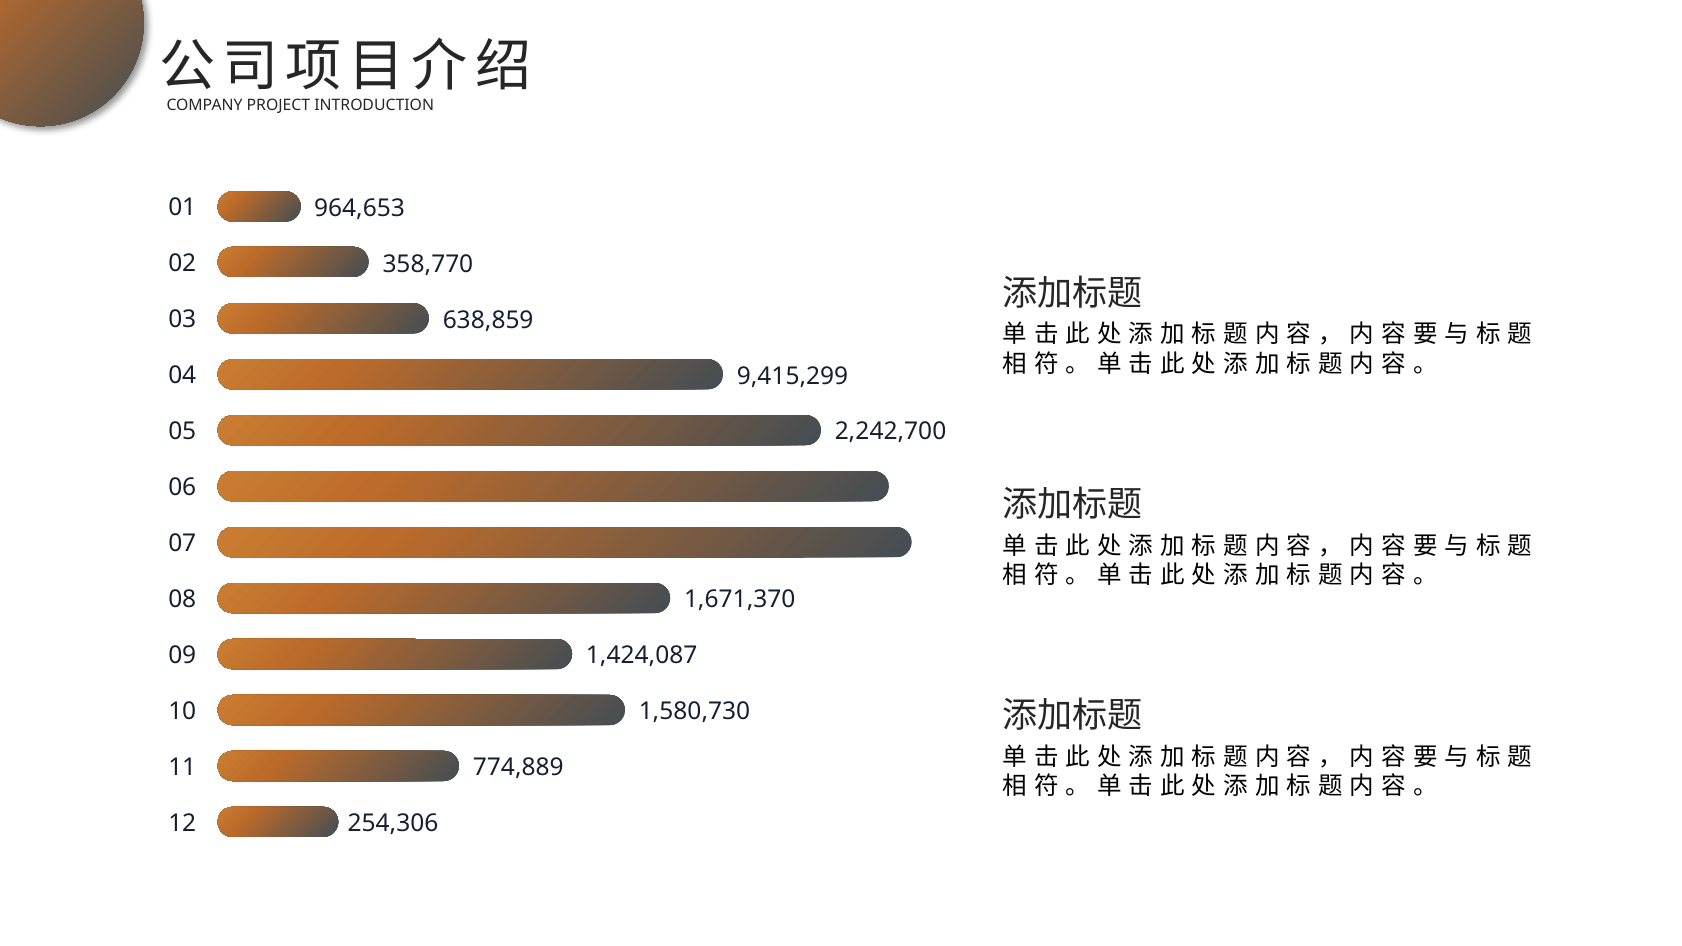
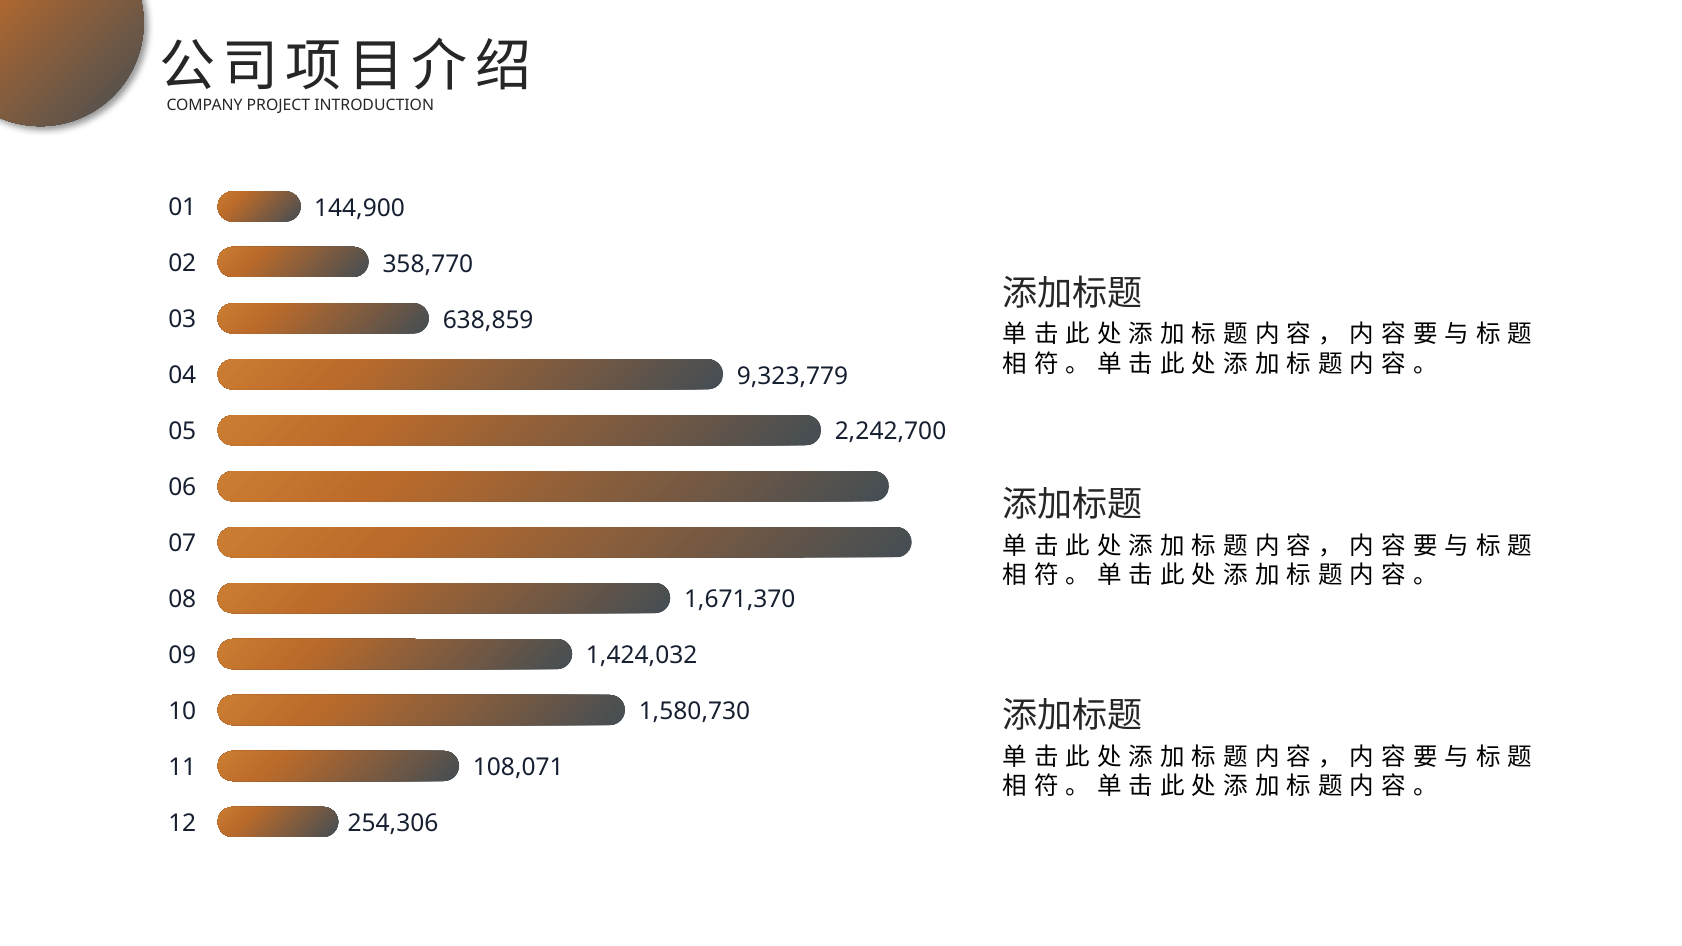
964,653: 964,653 -> 144,900 (360, 208)
9,415,299: 9,415,299 -> 9,323,779 (793, 376)
1,424,087: 1,424,087 -> 1,424,032 (642, 656)
774,889: 774,889 -> 108,071 (518, 768)
